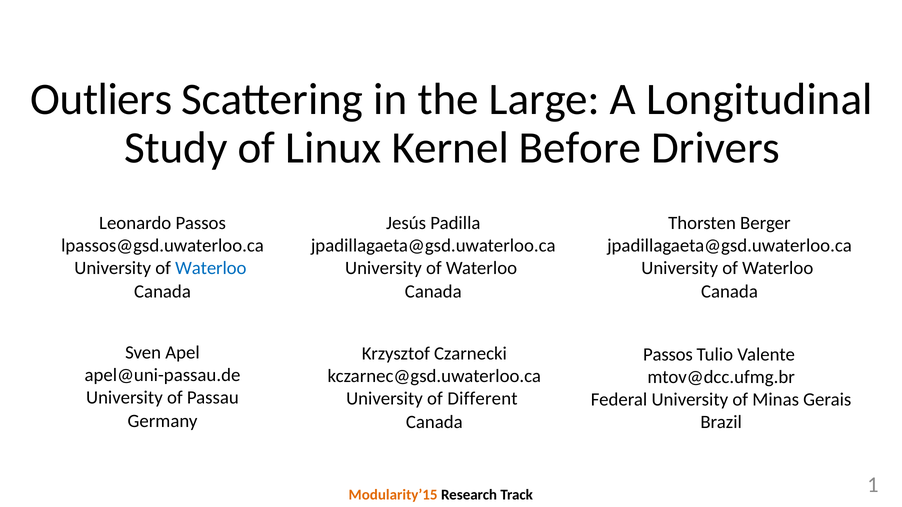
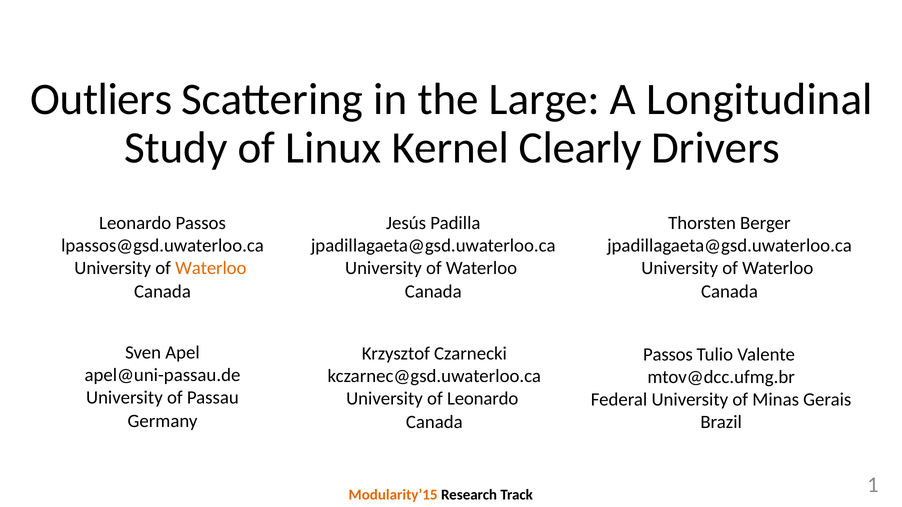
Before: Before -> Clearly (580, 148)
Waterloo colour: blue -> orange (211, 268)
of Different: Different -> Leonardo (483, 399)
